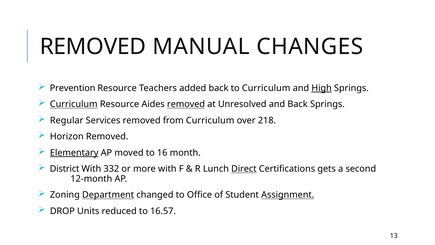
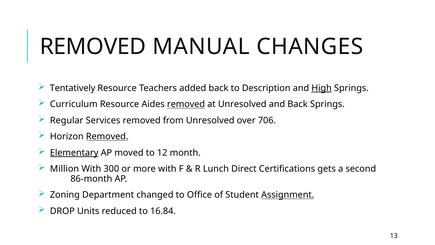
Prevention: Prevention -> Tentatively (73, 88)
to Curriculum: Curriculum -> Description (266, 88)
Curriculum underline: present -> none (74, 104)
from Curriculum: Curriculum -> Unresolved (210, 120)
218: 218 -> 706 (267, 120)
Removed underline: none -> present (107, 136)
16: 16 -> 12 (162, 153)
District: District -> Million (65, 169)
332: 332 -> 300 (111, 169)
Direct underline: present -> none (244, 169)
12-month: 12-month -> 86-month (91, 178)
Department underline: present -> none (108, 195)
16.57: 16.57 -> 16.84 (163, 211)
